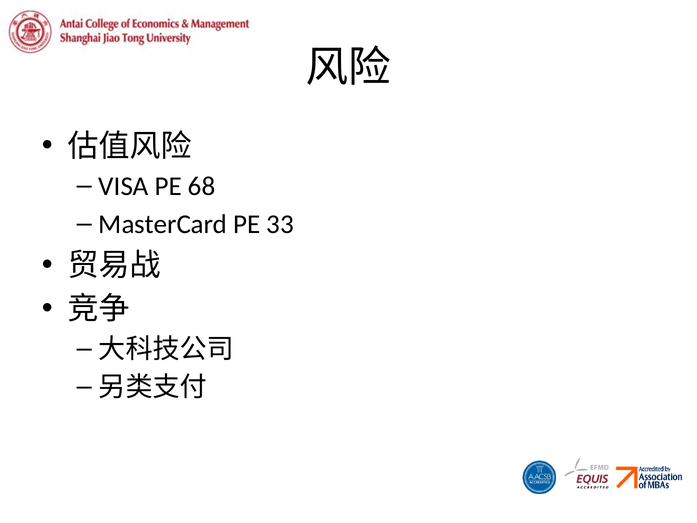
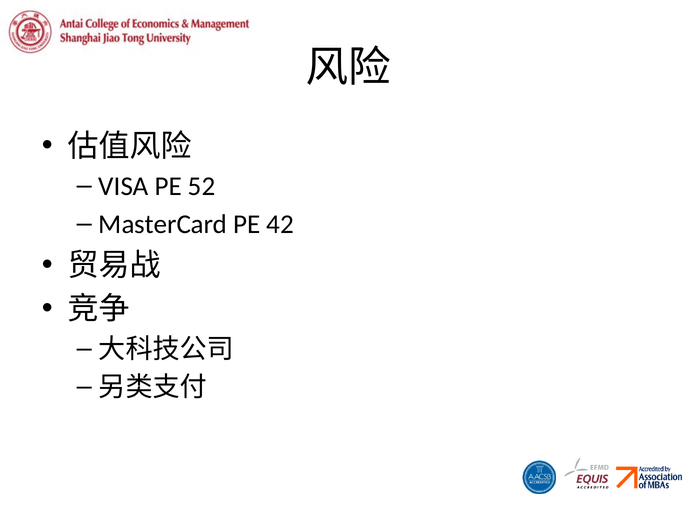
68: 68 -> 52 (202, 186)
33: 33 -> 42 (280, 224)
